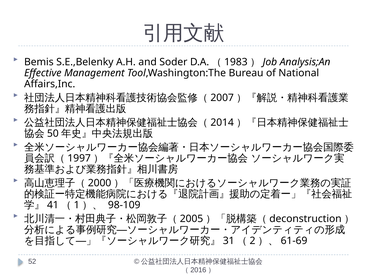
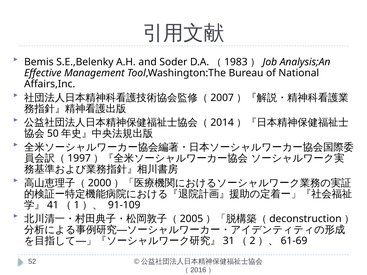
98-109: 98-109 -> 91-109 (124, 205)
